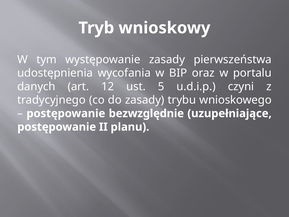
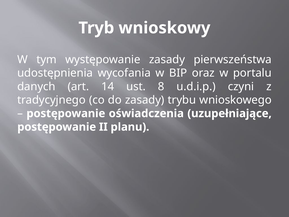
12: 12 -> 14 (108, 86)
5: 5 -> 8 (161, 86)
bezwzględnie: bezwzględnie -> oświadczenia (146, 113)
